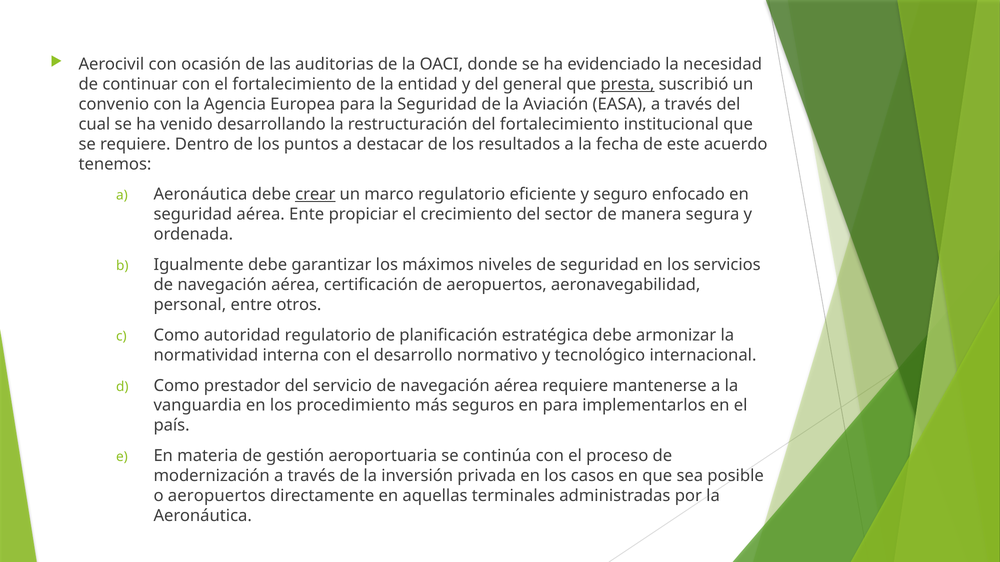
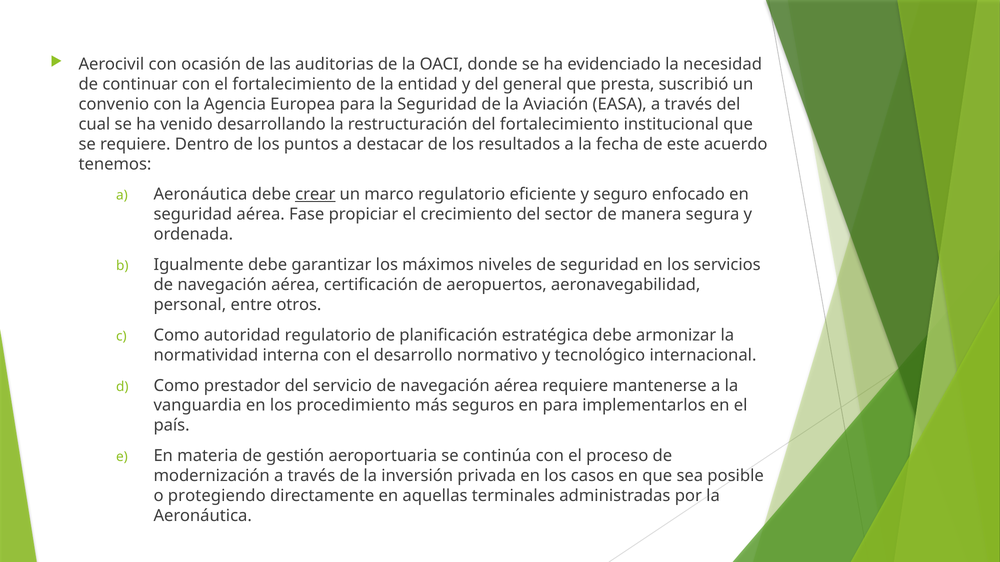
presta underline: present -> none (627, 84)
Ente: Ente -> Fase (307, 215)
o aeropuertos: aeropuertos -> protegiendo (217, 496)
